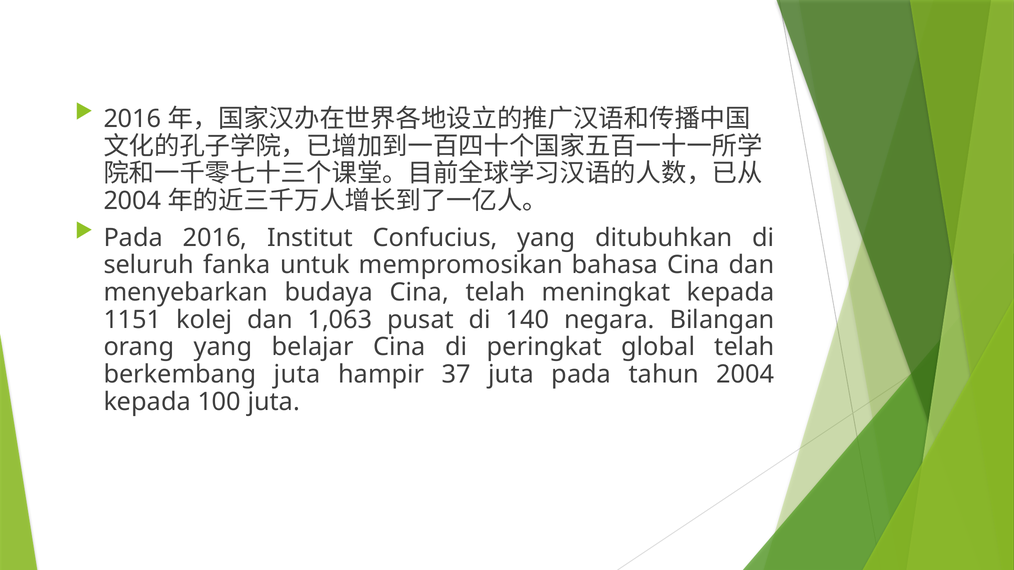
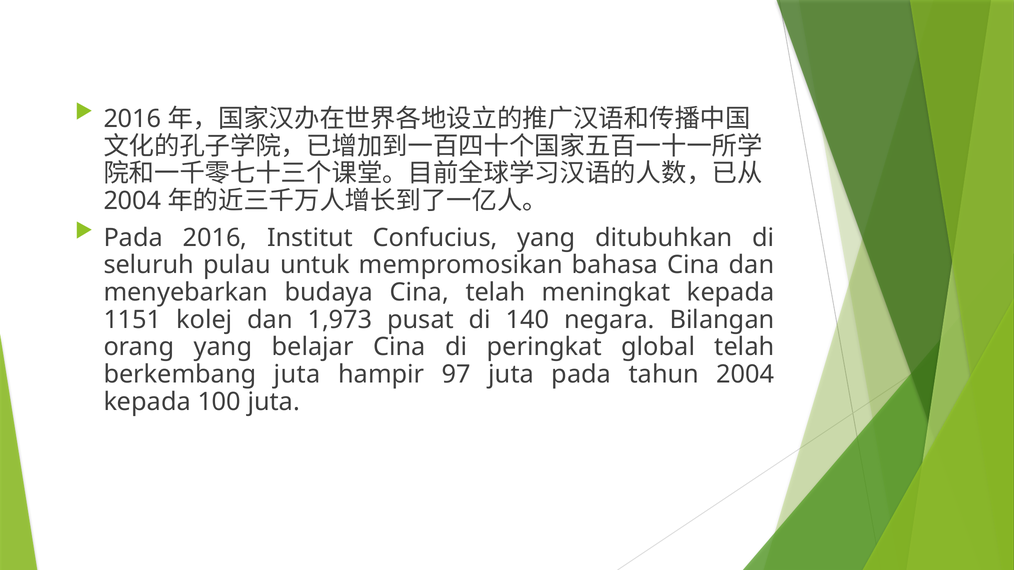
fanka: fanka -> pulau (237, 265)
1,063: 1,063 -> 1,973 (340, 320)
37: 37 -> 97 (456, 375)
